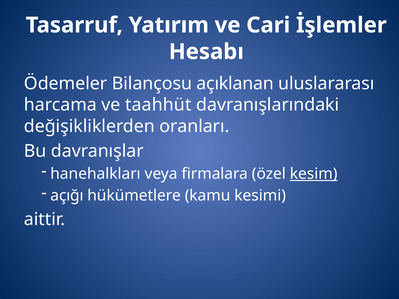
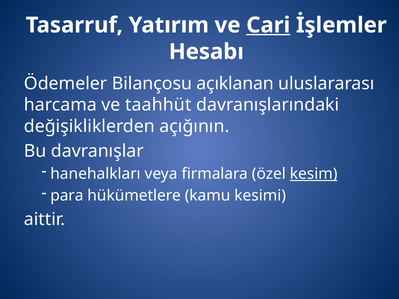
Cari underline: none -> present (268, 25)
oranları: oranları -> açığının (194, 126)
açığı: açığı -> para (67, 196)
